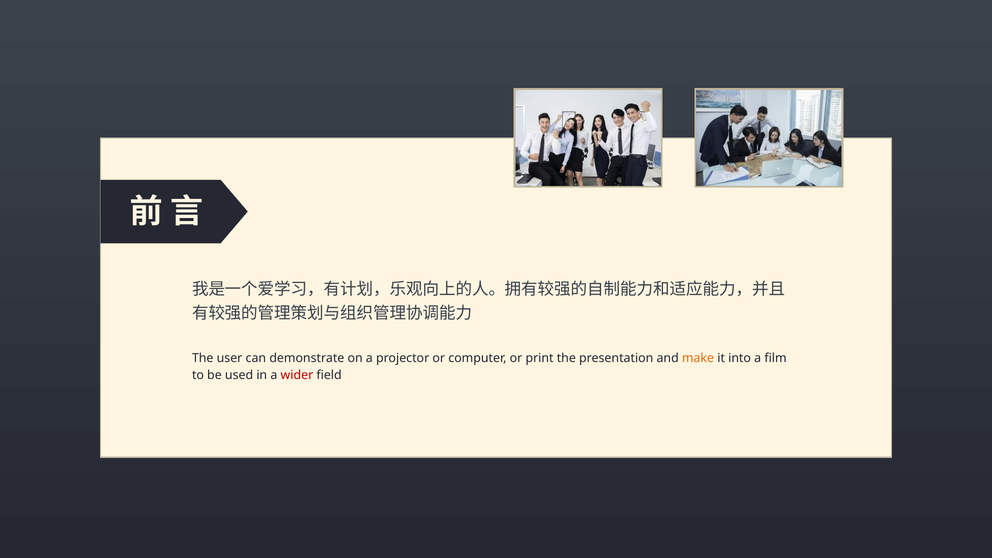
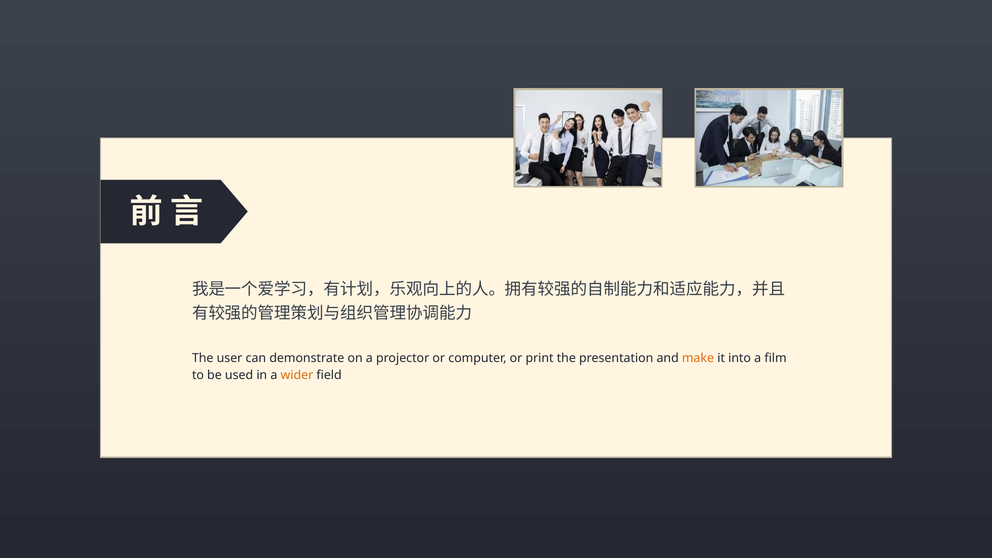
wider colour: red -> orange (297, 375)
